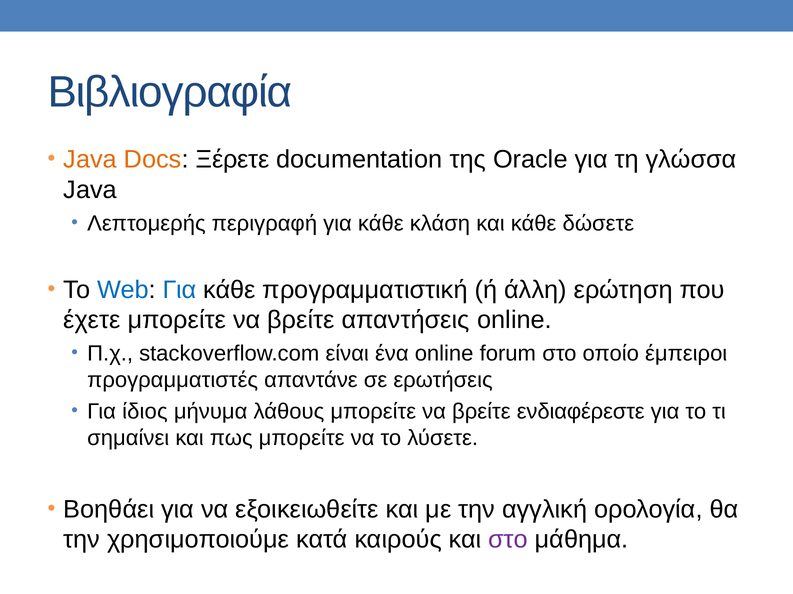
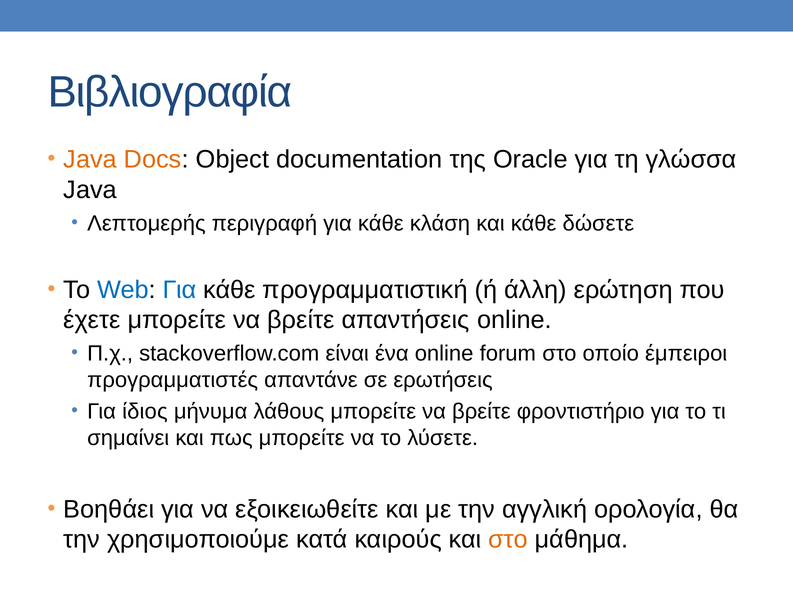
Ξέρετε: Ξέρετε -> Object (232, 160)
ενδιαφέρεστε: ενδιαφέρεστε -> φροντιστήριο (581, 412)
στο colour: purple -> orange (508, 540)
